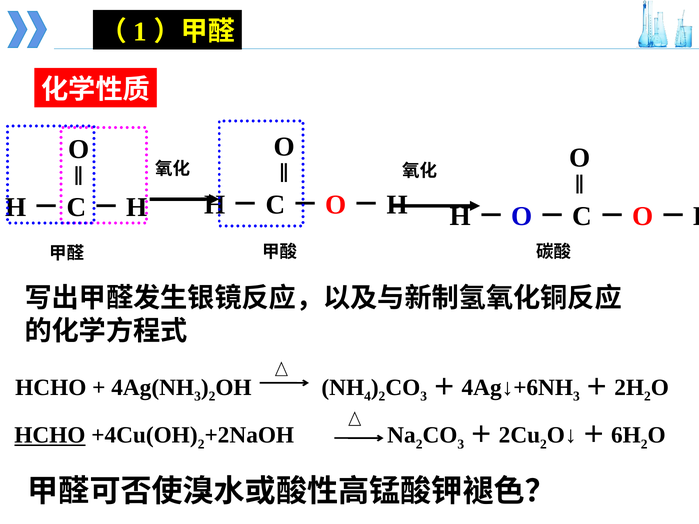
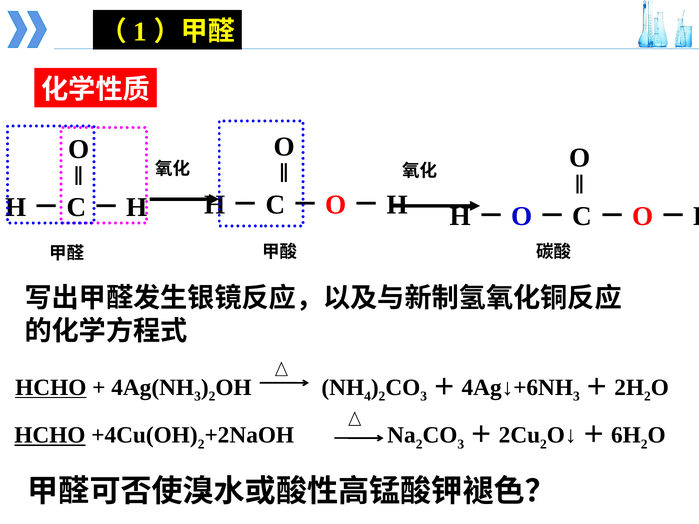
HCHO underline: none -> present (51, 388)
